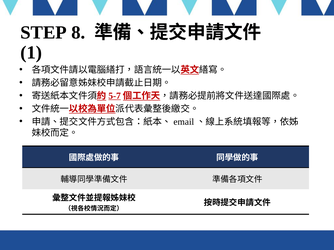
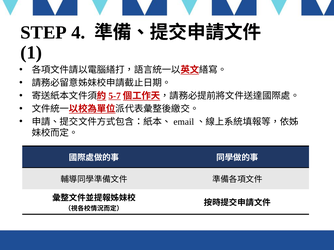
8: 8 -> 4 (78, 32)
